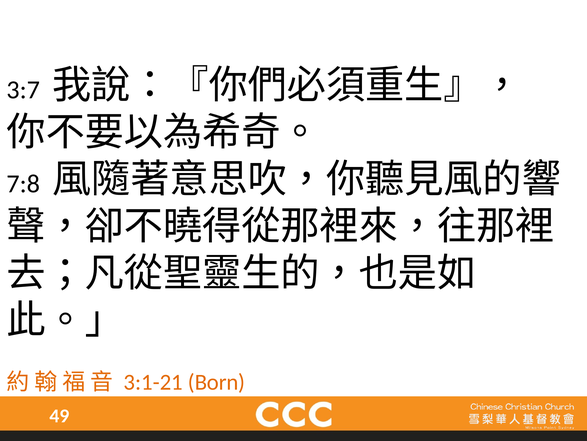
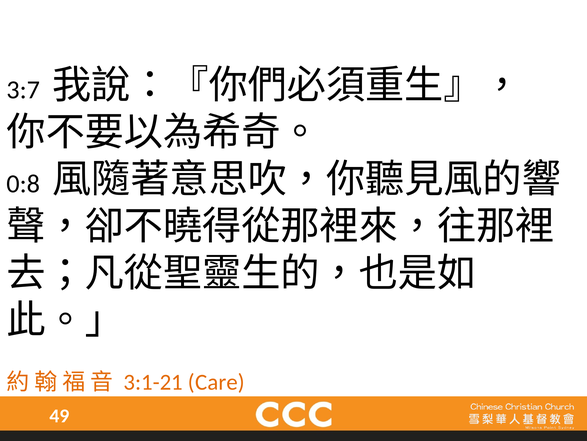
7:8: 7:8 -> 0:8 (23, 184)
Born: Born -> Care (216, 382)
